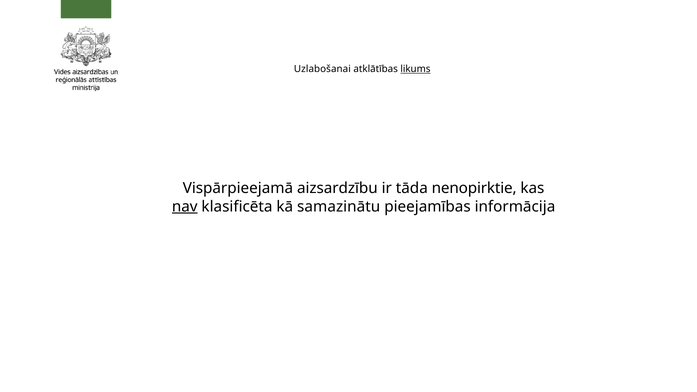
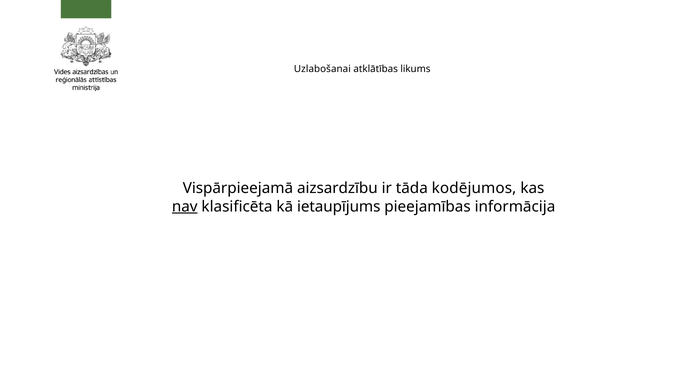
likums underline: present -> none (415, 69)
nenopirktie: nenopirktie -> kodējumos (474, 188)
samazinātu: samazinātu -> ietaupījums (339, 207)
